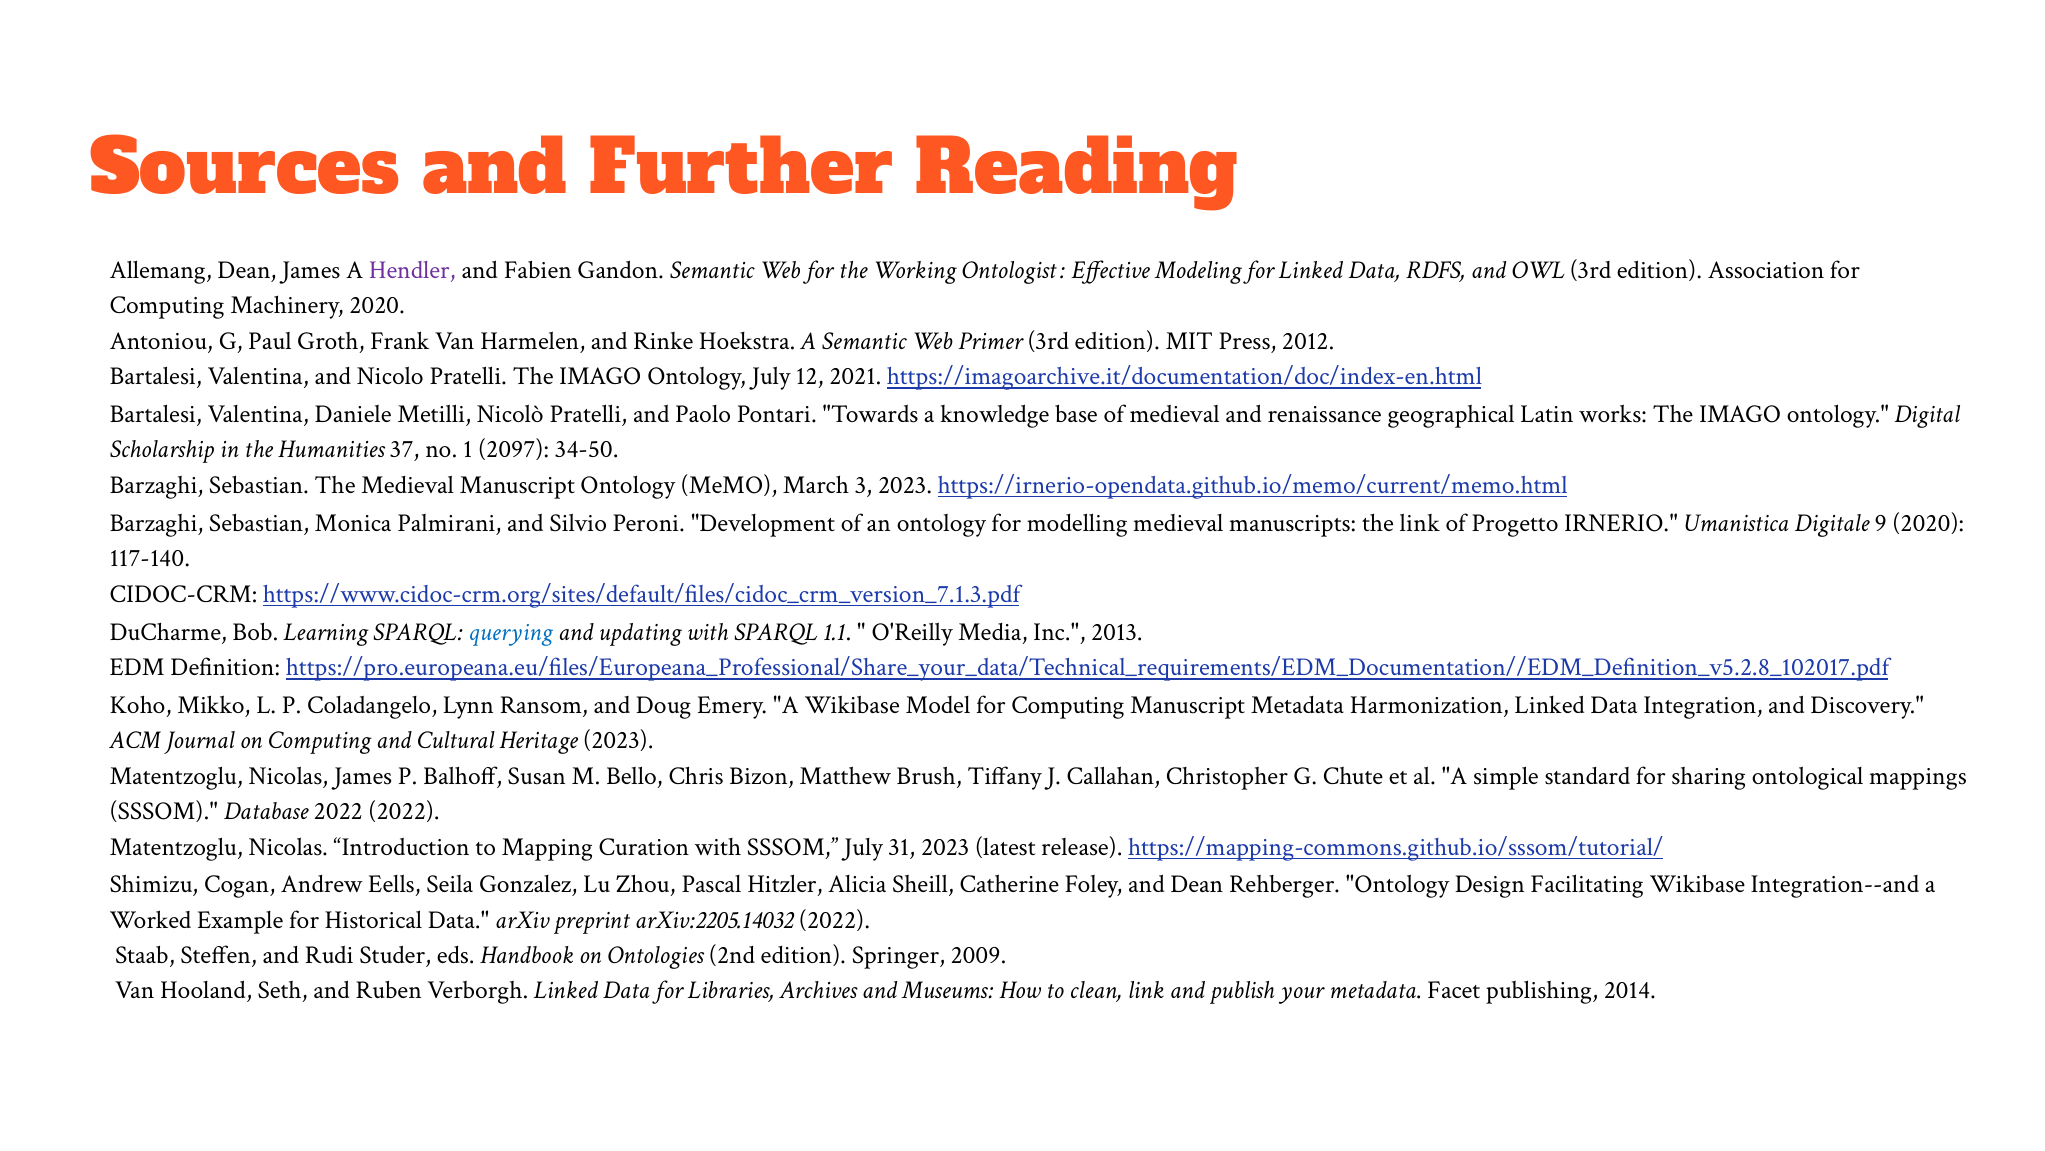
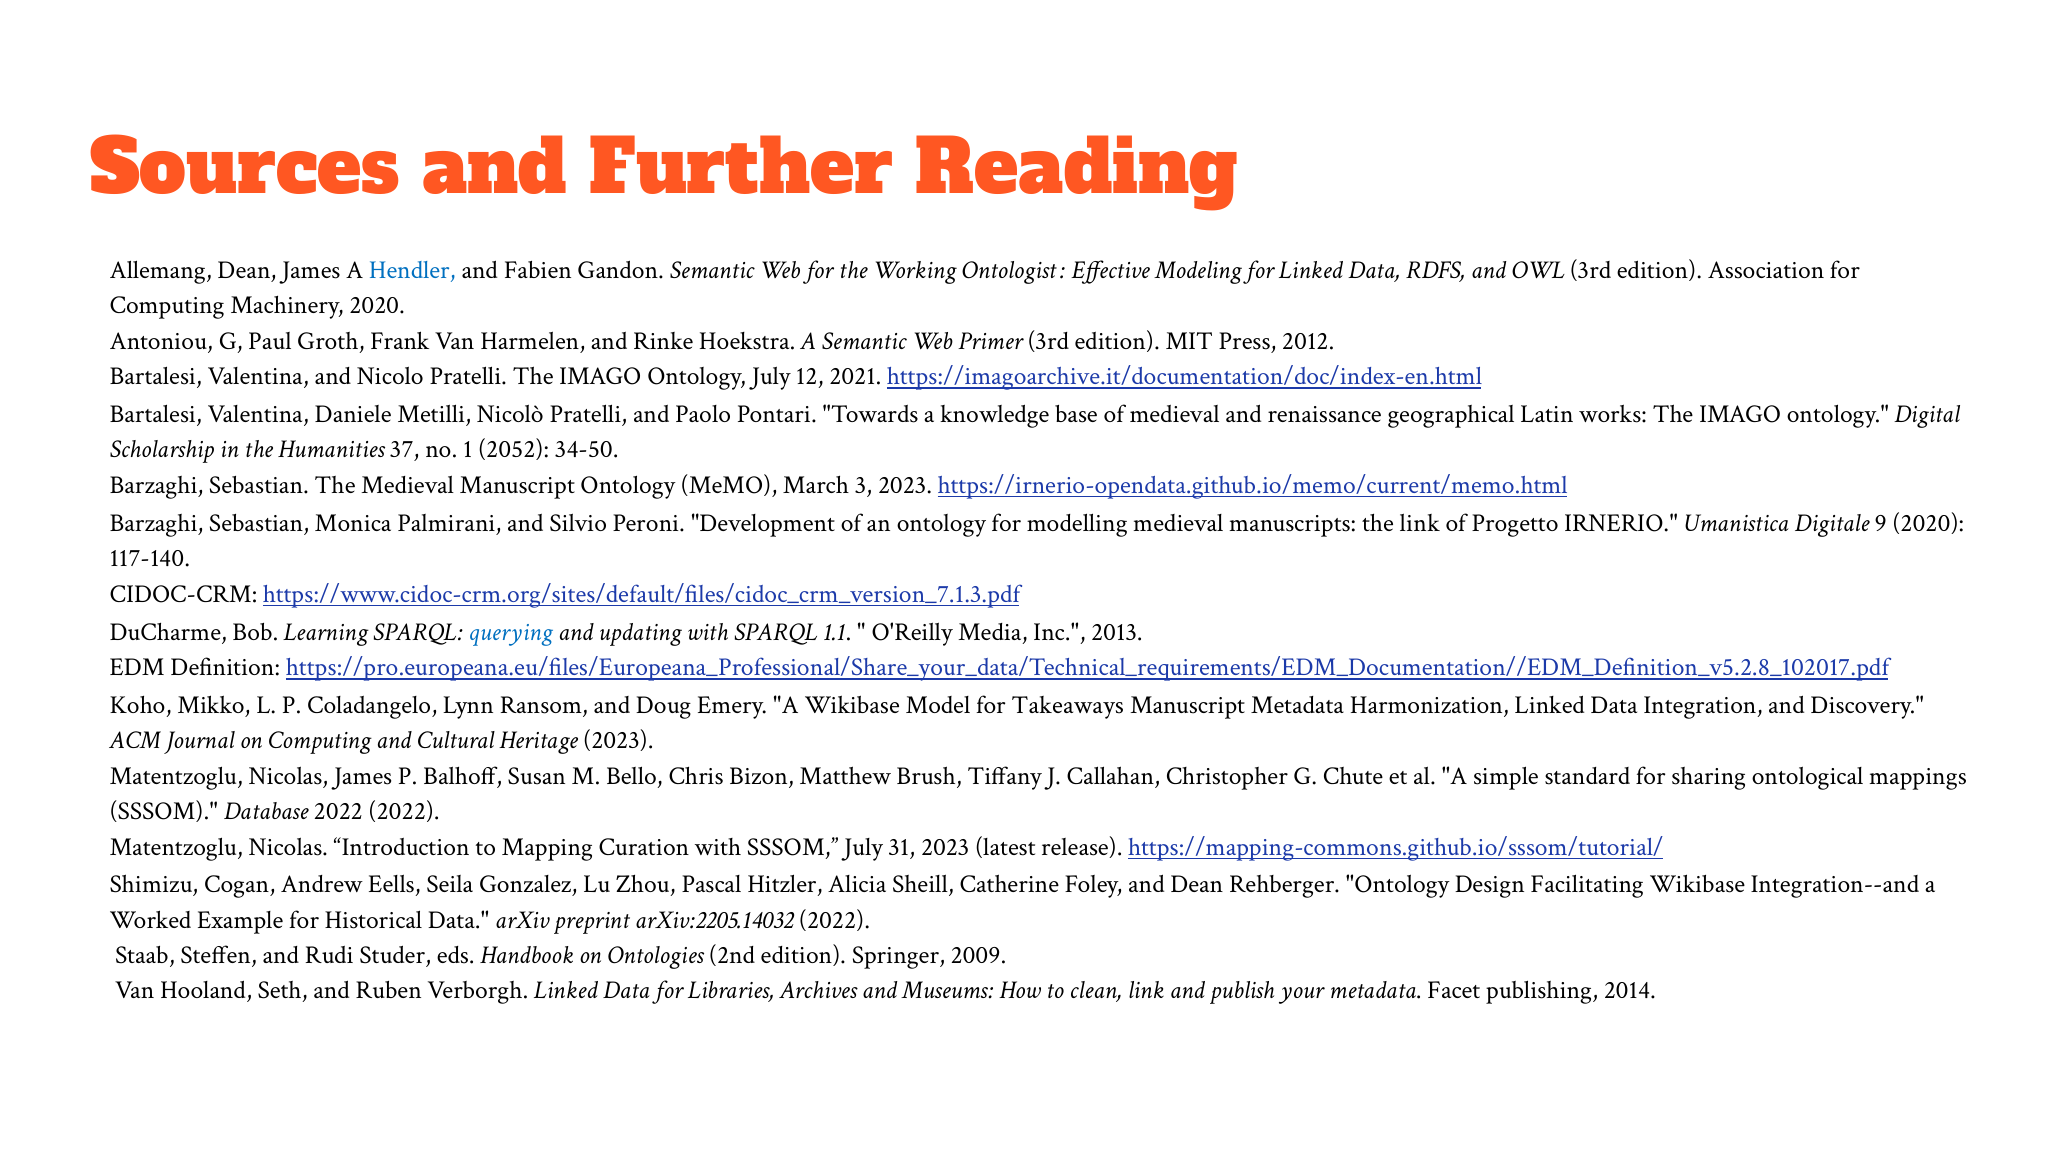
Hendler colour: purple -> blue (412, 270)
2097: 2097 -> 2052 (514, 449)
Model for Computing: Computing -> Takeaways (1068, 705)
